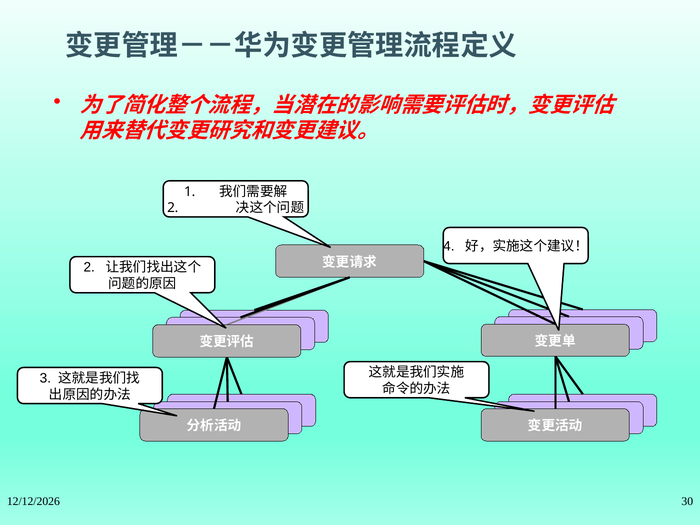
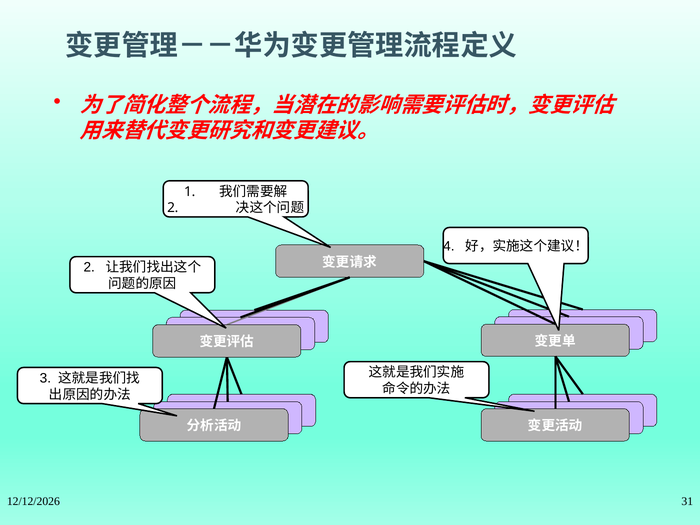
30: 30 -> 31 (687, 501)
